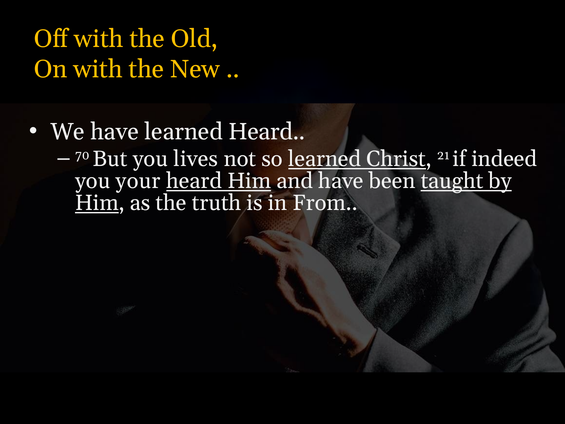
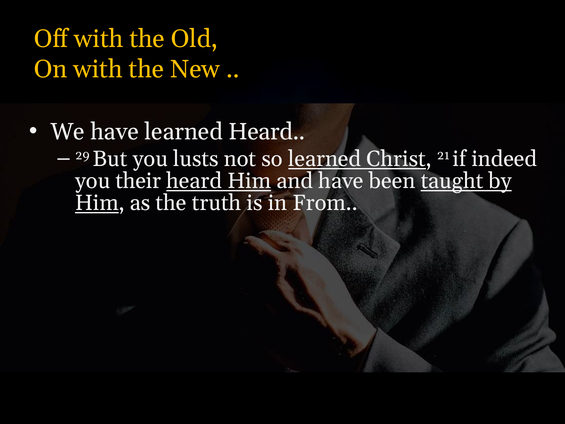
70: 70 -> 29 (82, 155)
lives: lives -> lusts (196, 159)
your: your -> their (138, 181)
